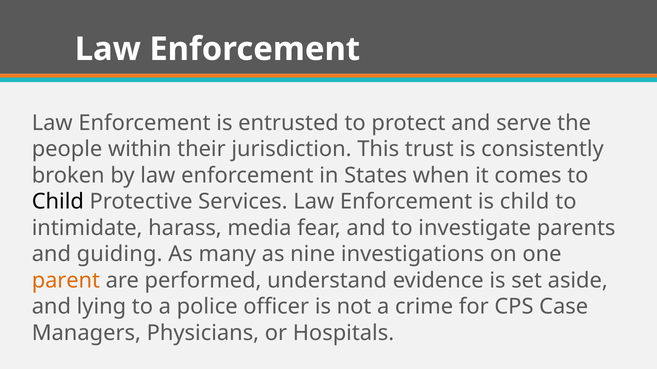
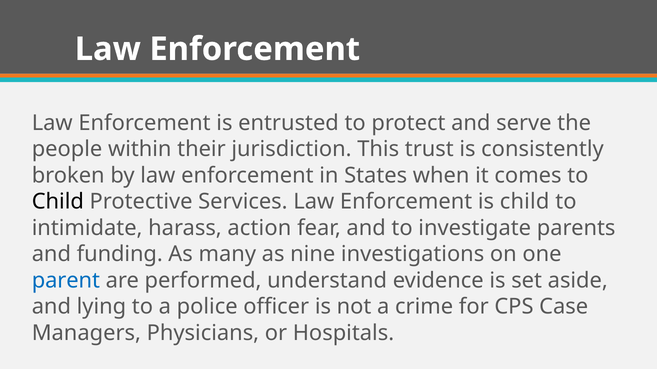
media: media -> action (259, 228)
guiding: guiding -> funding (120, 255)
parent colour: orange -> blue (66, 281)
